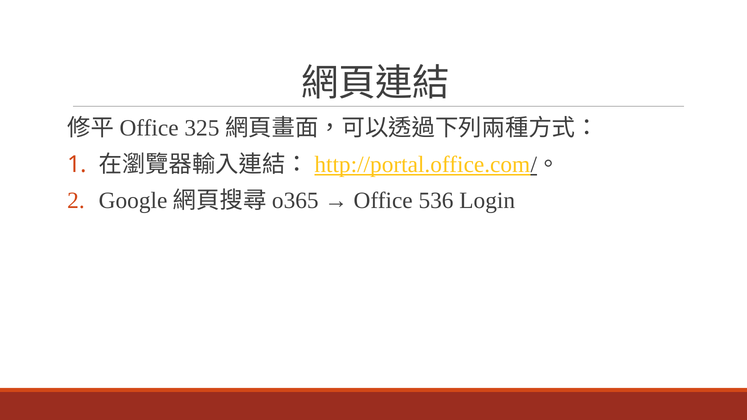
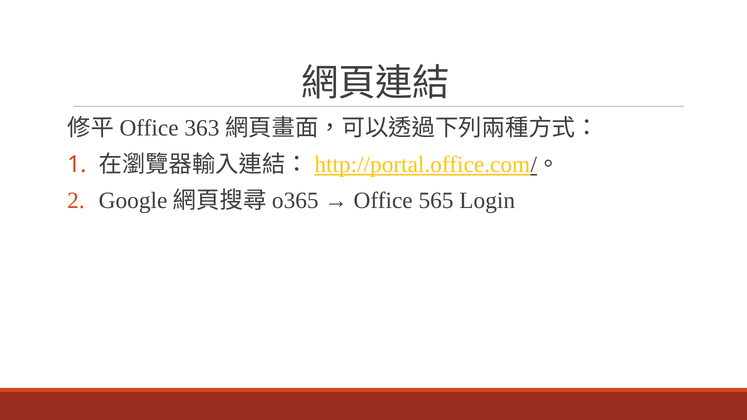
325: 325 -> 363 (202, 128)
536: 536 -> 565 (436, 201)
